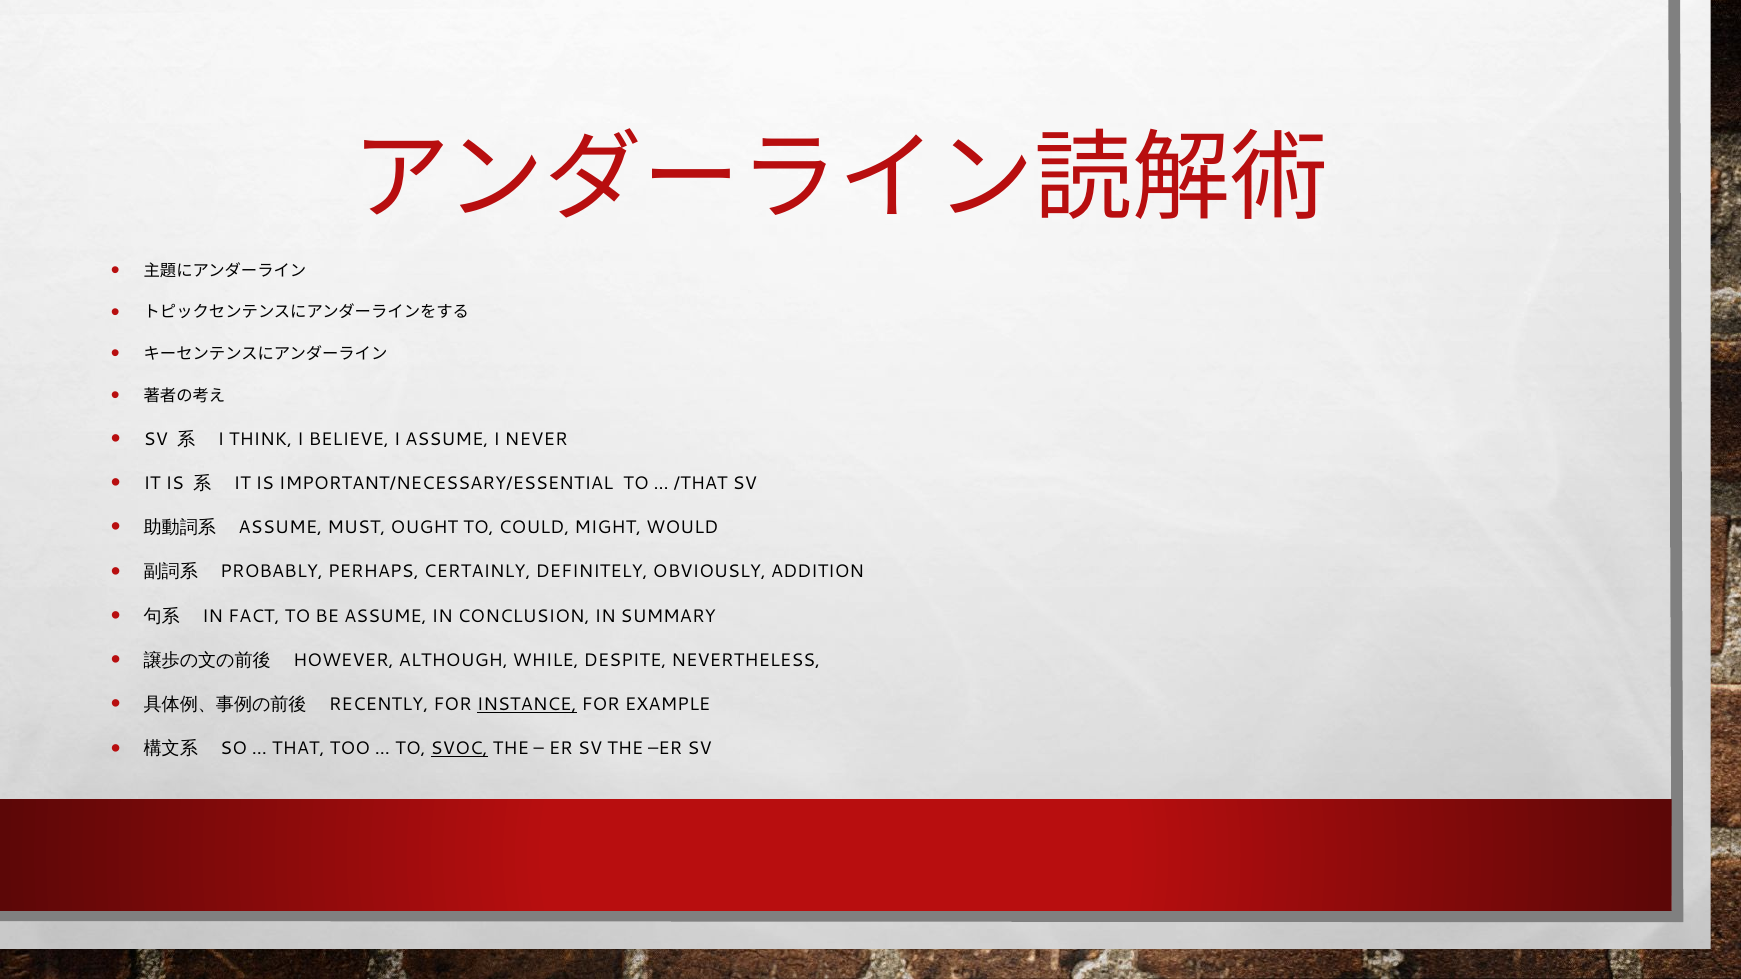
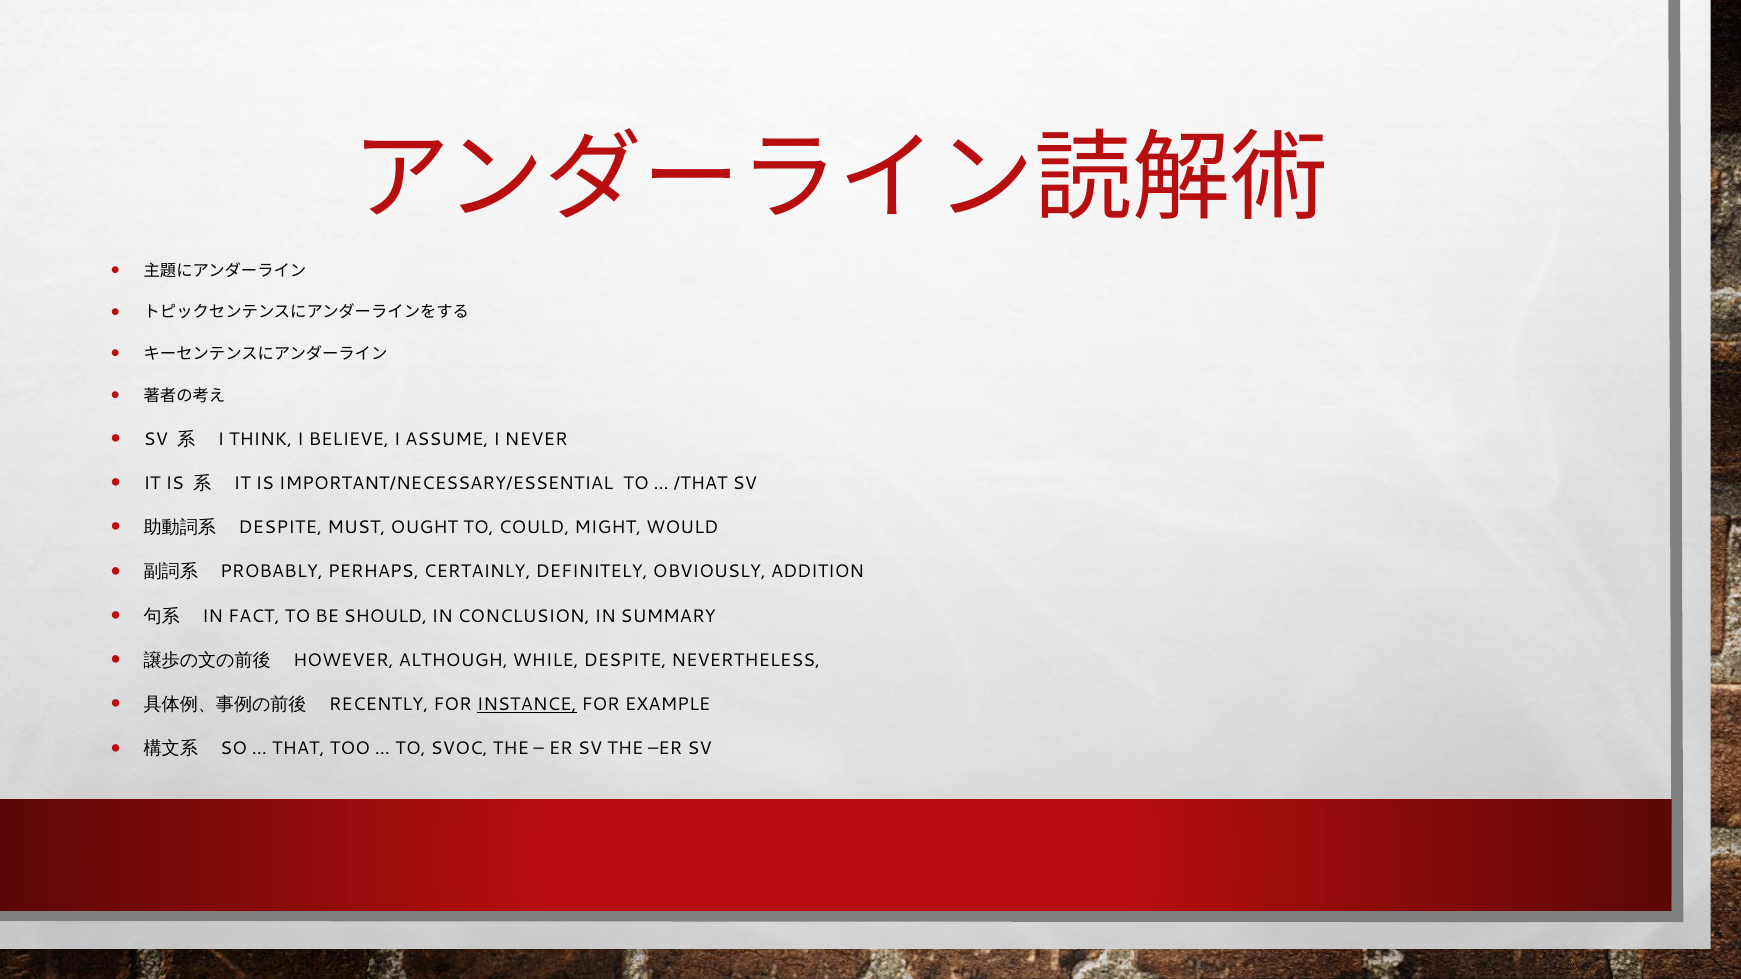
ASSUME: ASSUME -> DESPITE (280, 528)
BE ASSUME: ASSUME -> SHOULD (385, 616)
SVOC underline: present -> none (459, 749)
